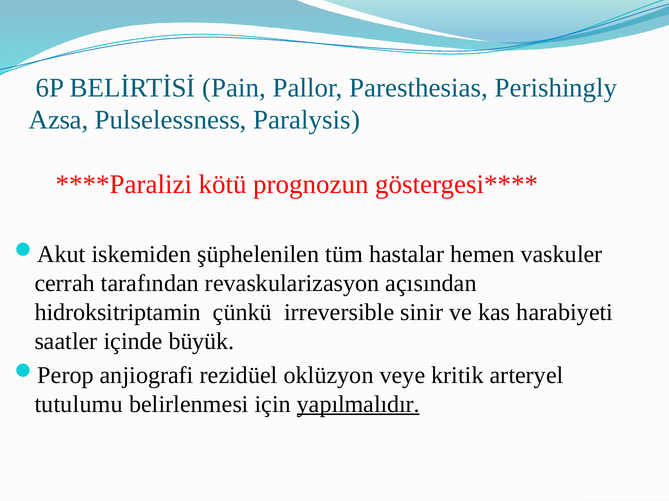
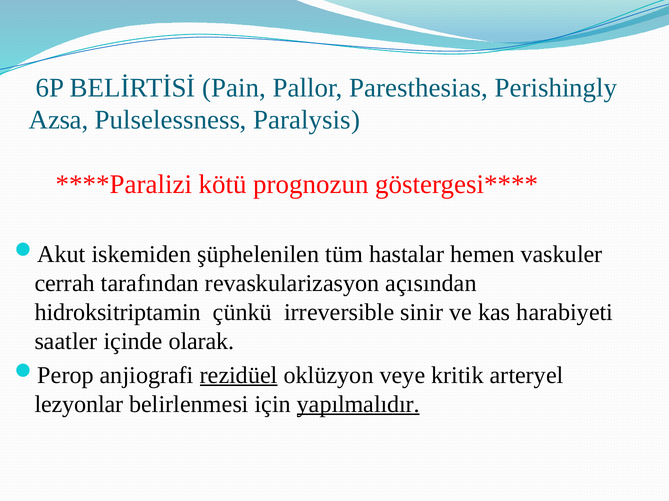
büyük: büyük -> olarak (201, 342)
rezidüel underline: none -> present (239, 376)
tutulumu: tutulumu -> lezyonlar (79, 405)
